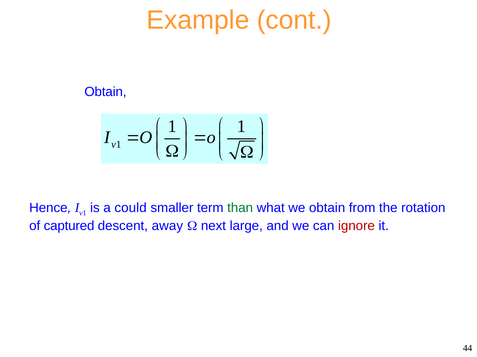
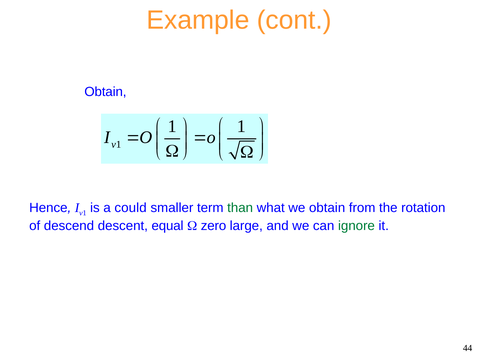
captured: captured -> descend (69, 226)
away: away -> equal (168, 226)
next: next -> zero (214, 226)
ignore colour: red -> green (356, 226)
